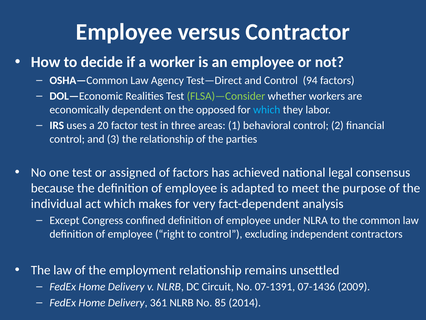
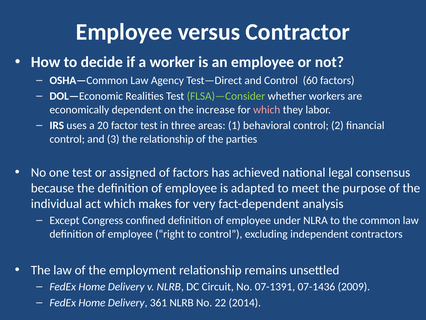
94: 94 -> 60 (310, 80)
opposed: opposed -> increase (216, 110)
which colour: light blue -> pink (267, 110)
85: 85 -> 22 (220, 302)
